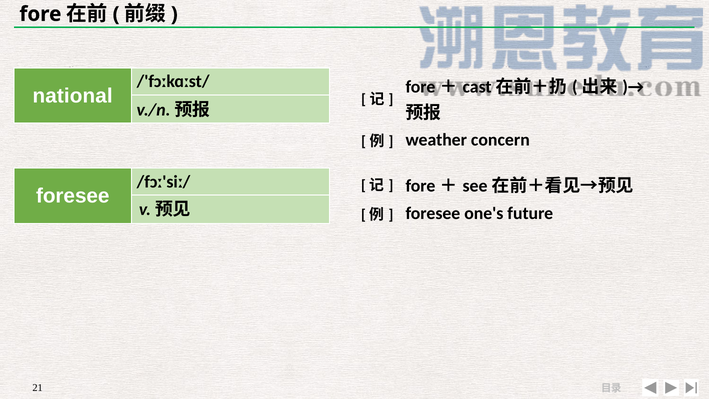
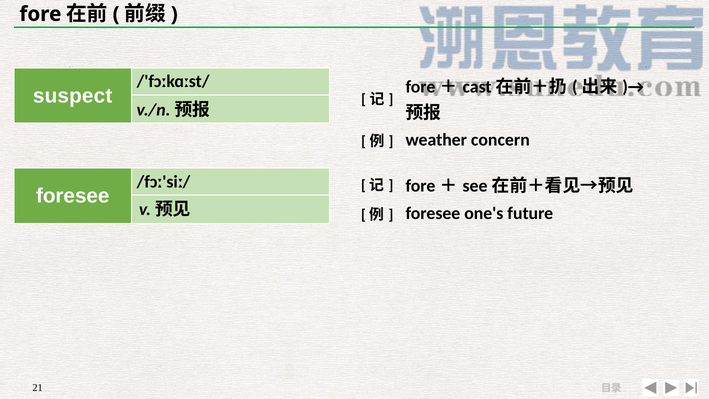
national: national -> suspect (73, 96)
